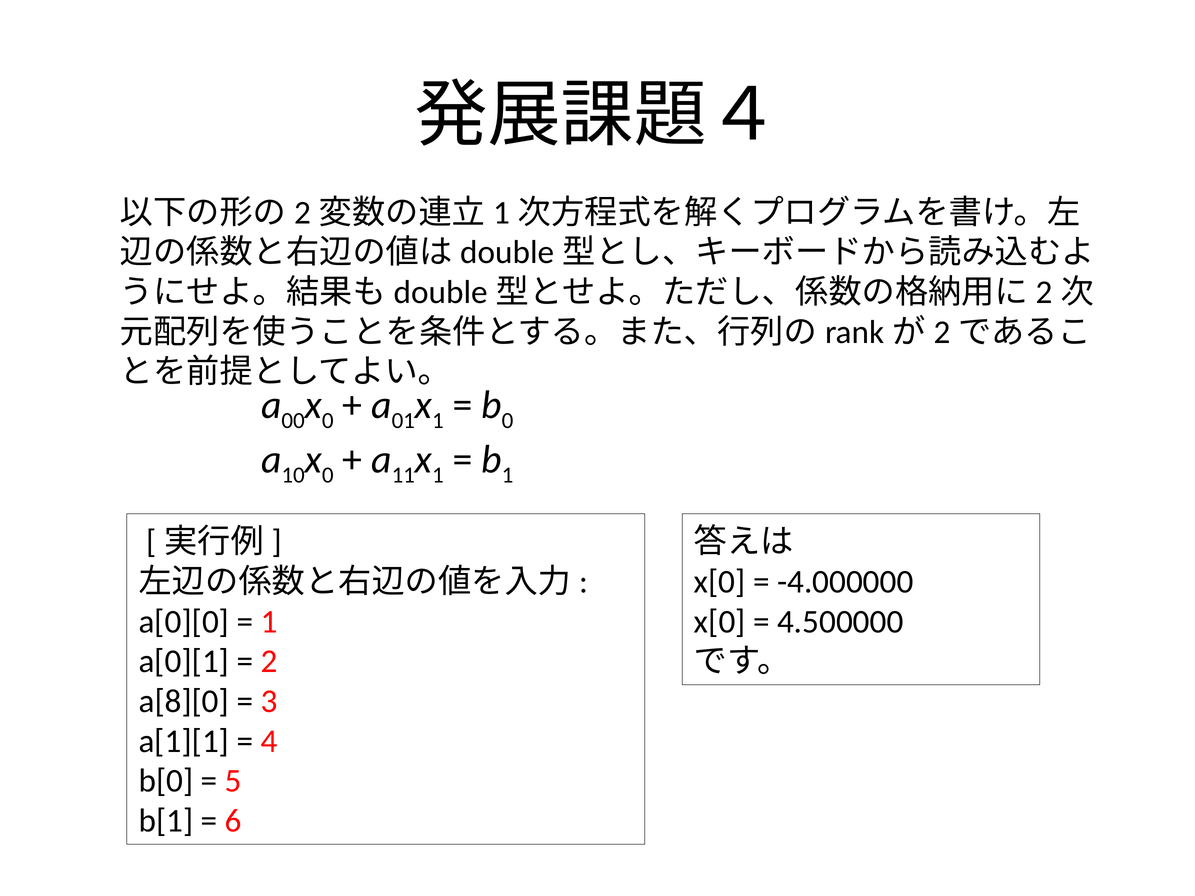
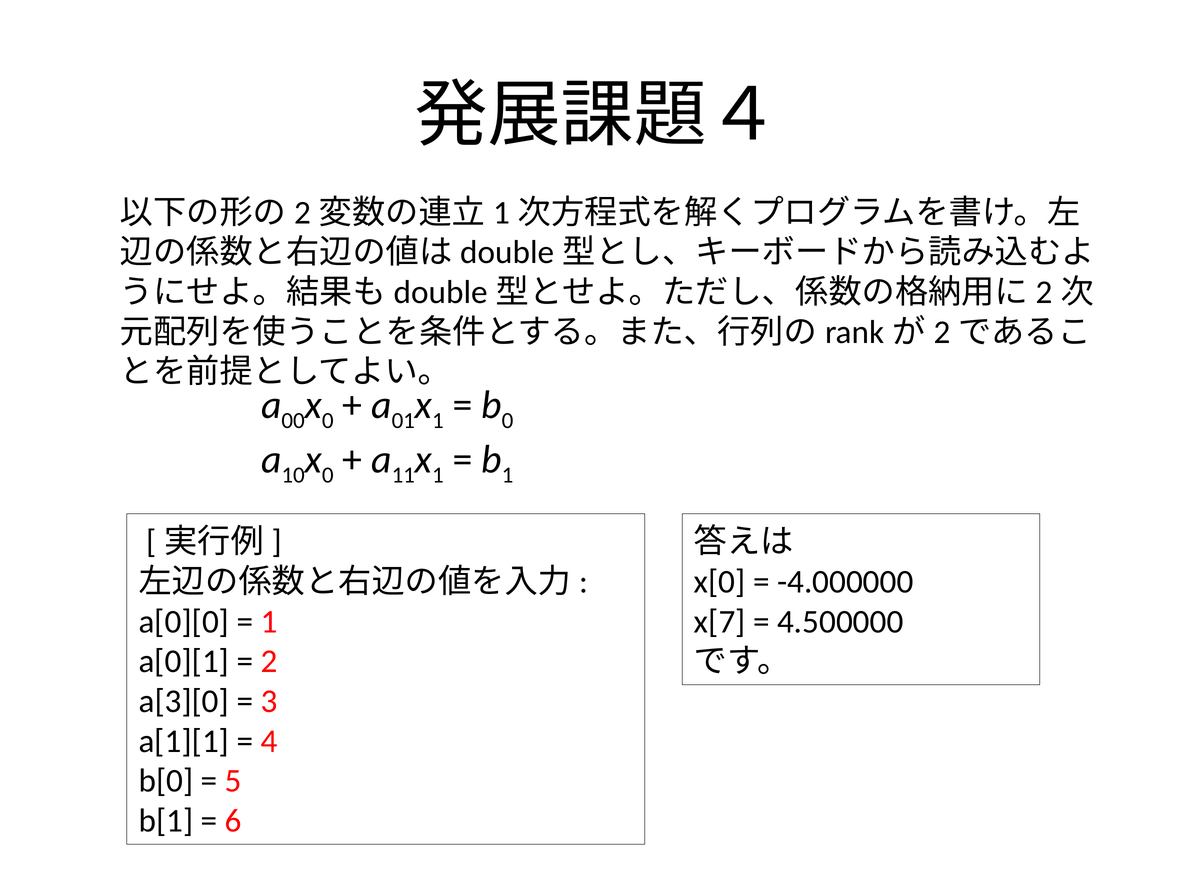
x[0: x[0 -> x[7 (720, 622)
a[8][0: a[8][0 -> a[3][0 (184, 701)
